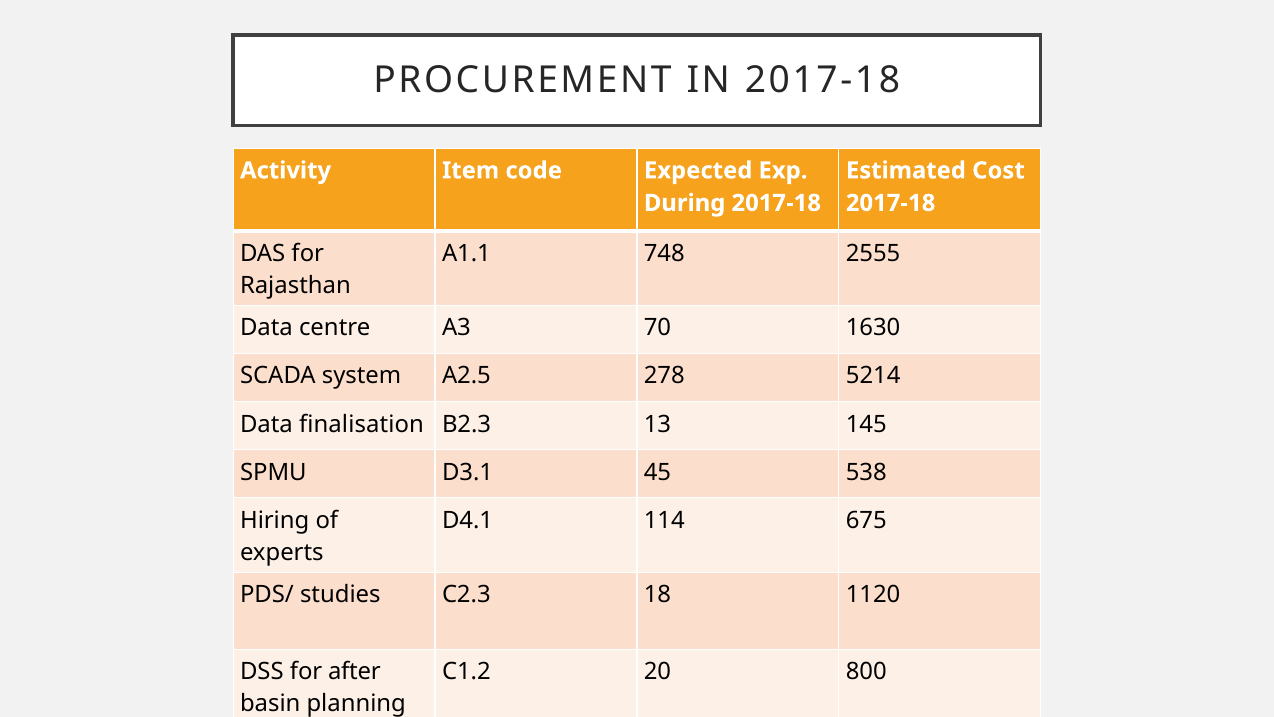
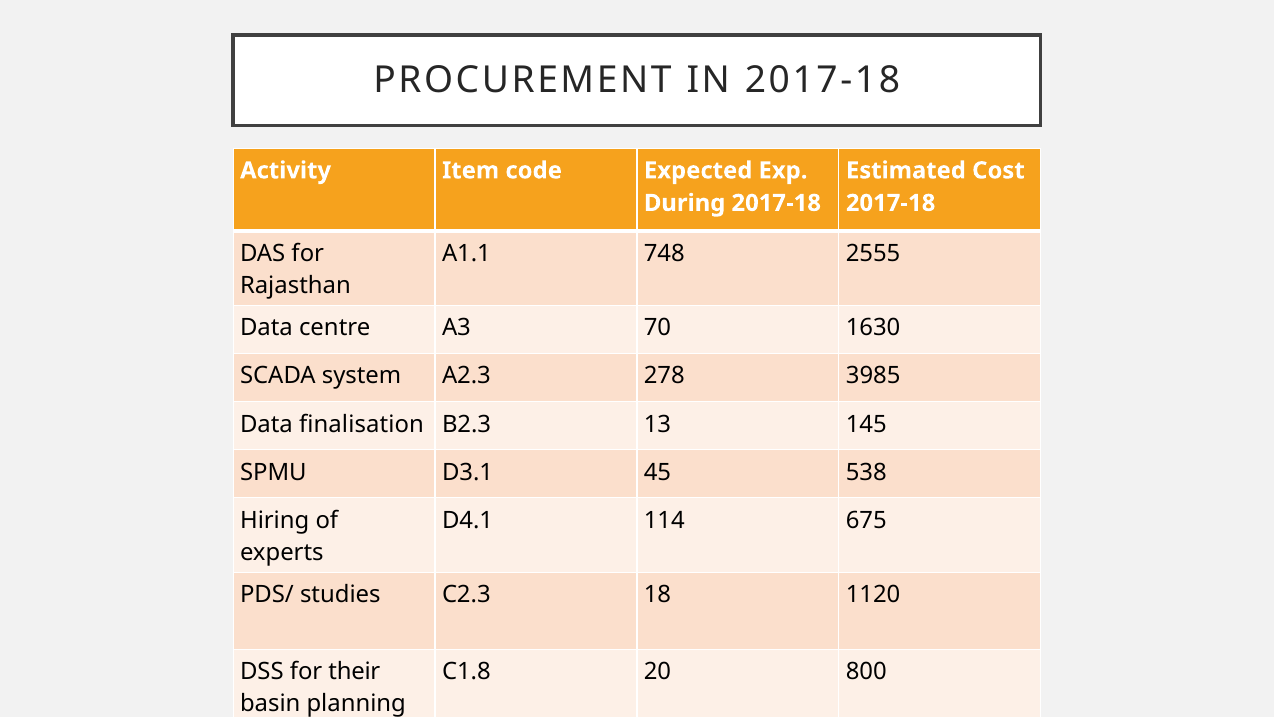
A2.5: A2.5 -> A2.3 (466, 376)
5214: 5214 -> 3985 (873, 376)
after: after -> their (354, 671)
C1.2: C1.2 -> C1.8 (466, 671)
